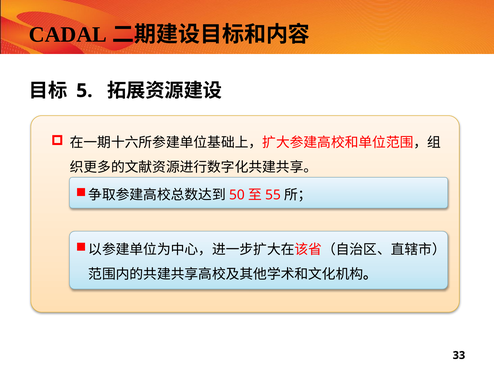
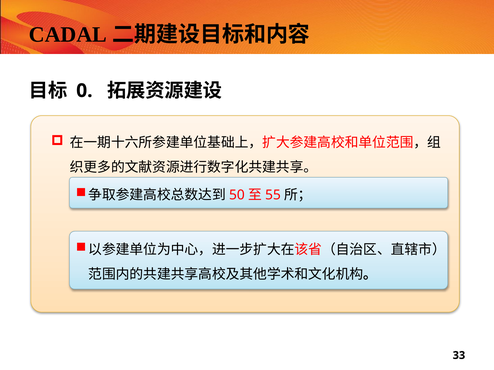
5: 5 -> 0 (84, 91)
